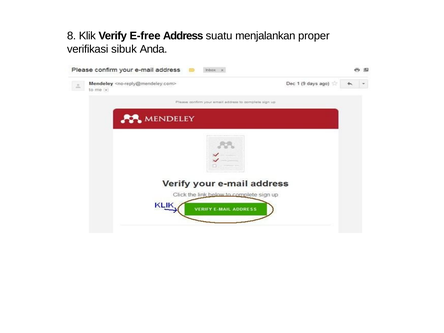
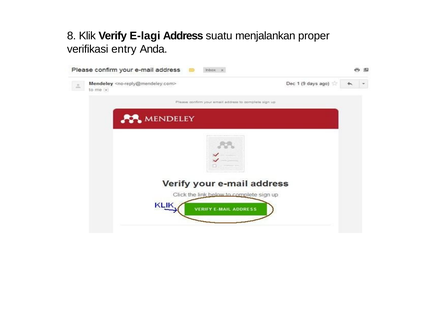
E-free: E-free -> E-lagi (145, 36)
sibuk: sibuk -> entry (124, 49)
